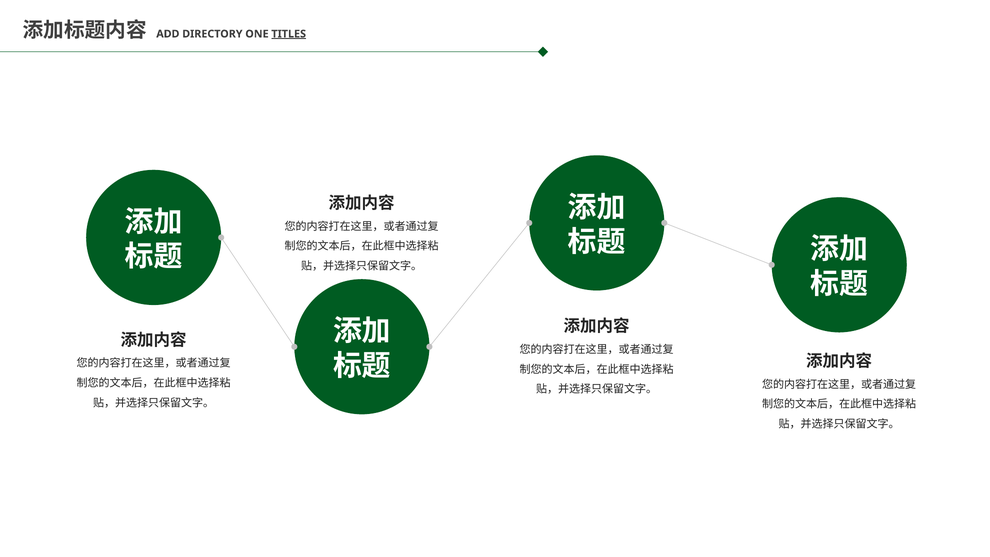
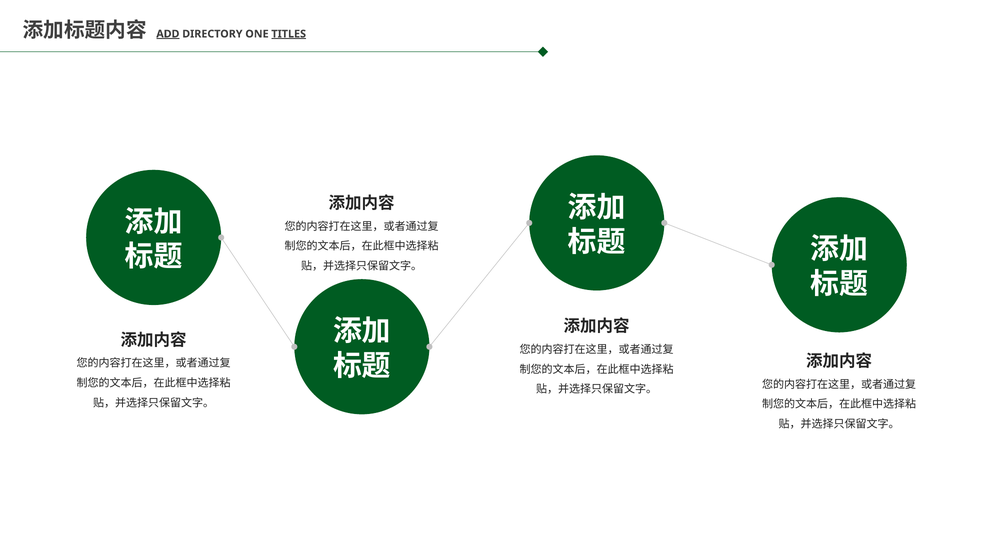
ADD underline: none -> present (168, 34)
